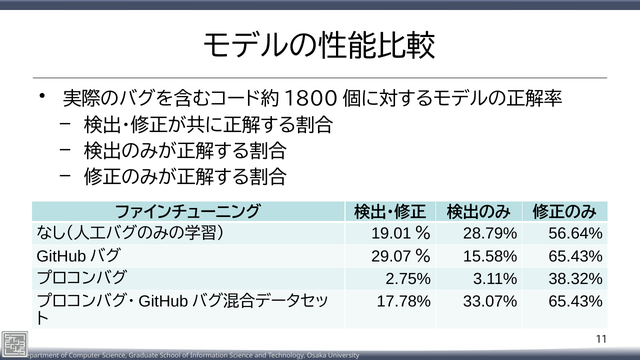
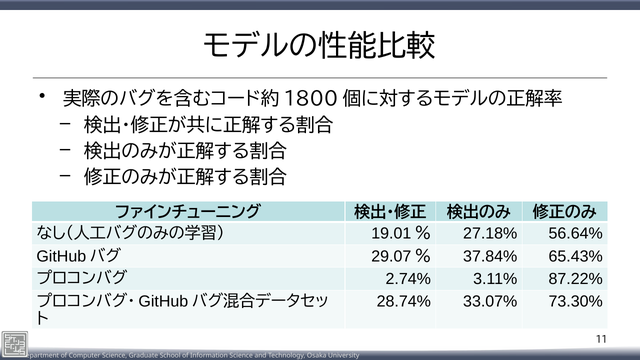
28.79%: 28.79% -> 27.18% (490, 234)
15.58%: 15.58% -> 37.84% (490, 256)
2.75%: 2.75% -> 2.74% (408, 279)
38.32%: 38.32% -> 87.22% (576, 279)
17.78%: 17.78% -> 28.74% (404, 302)
33.07% 65.43%: 65.43% -> 73.30% (576, 302)
